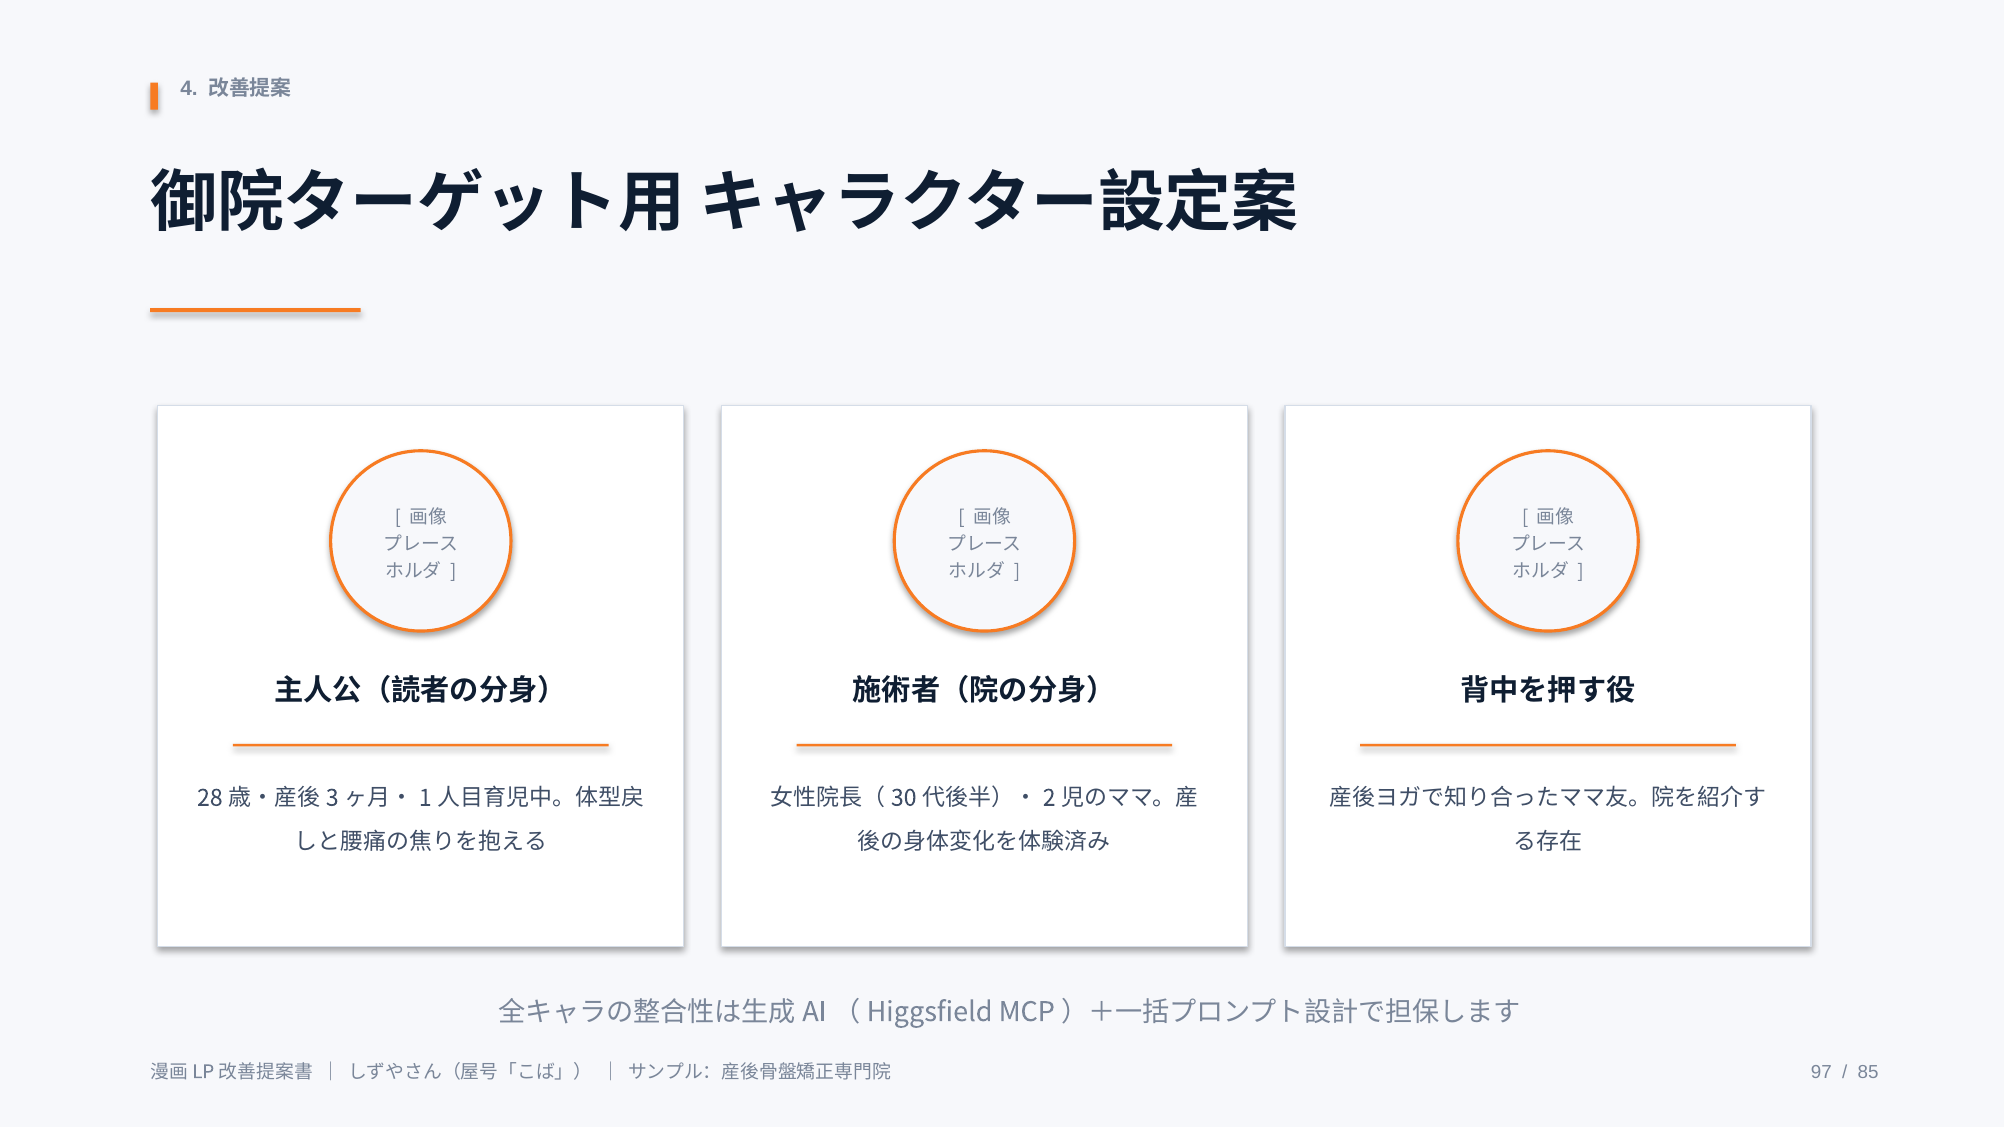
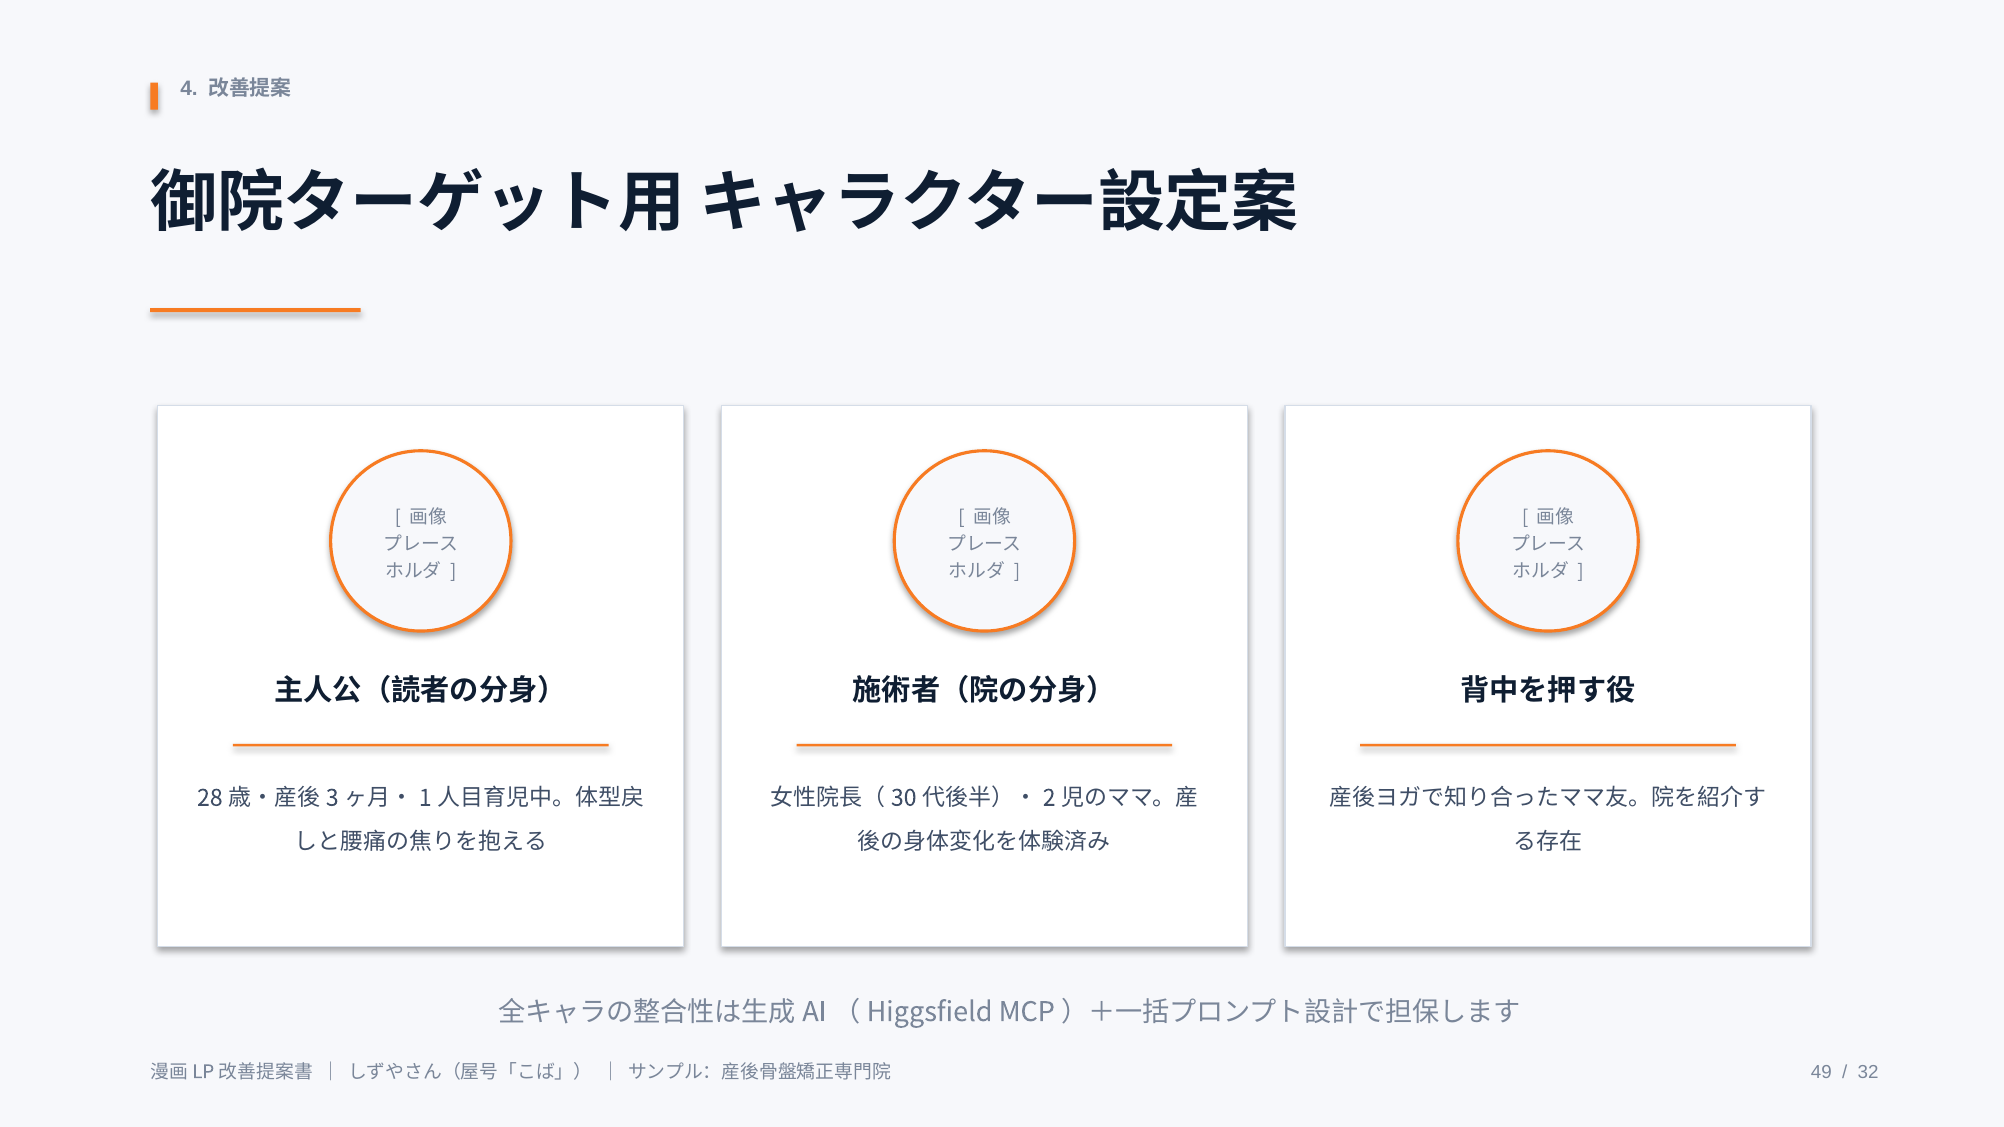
97: 97 -> 49 (1821, 1072)
85: 85 -> 32 (1868, 1072)
